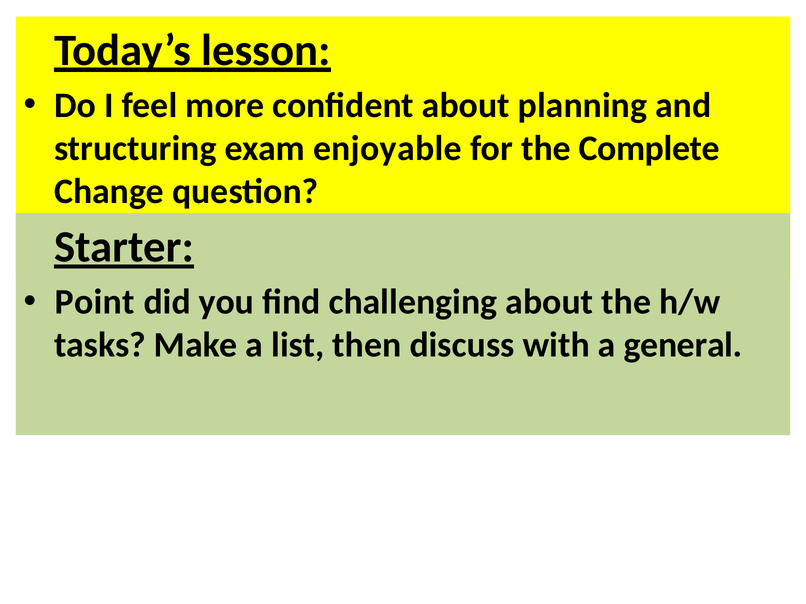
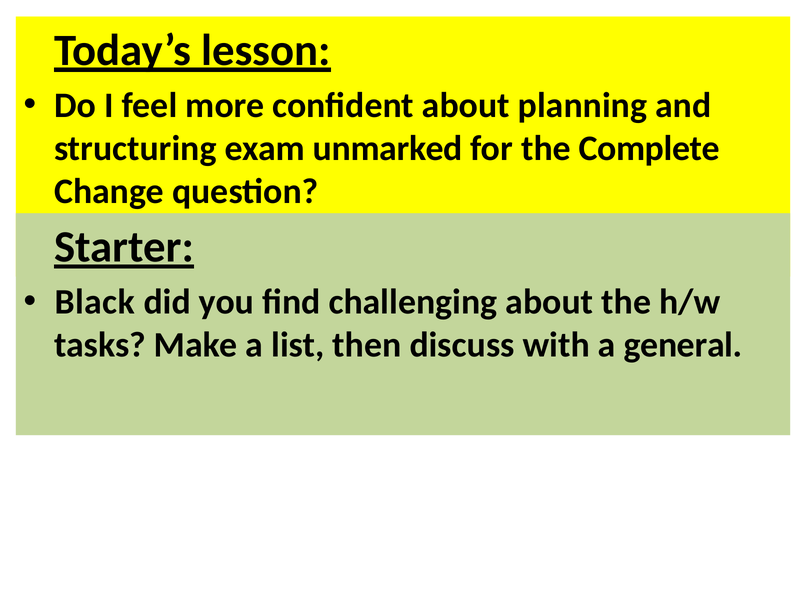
enjoyable: enjoyable -> unmarked (388, 149)
Point: Point -> Black (95, 302)
